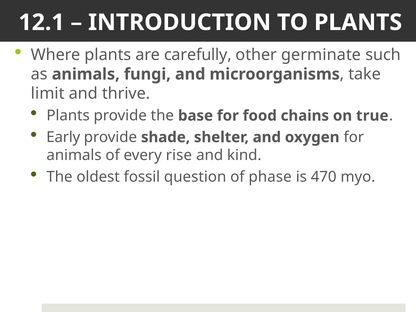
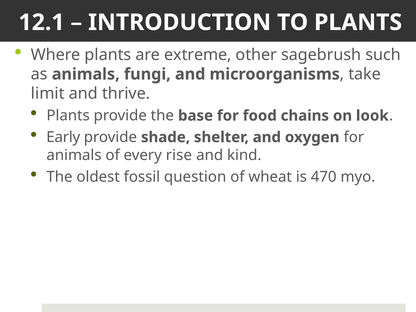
carefully: carefully -> extreme (198, 55)
germinate: germinate -> sagebrush (321, 55)
true: true -> look (372, 116)
phase: phase -> wheat (270, 177)
